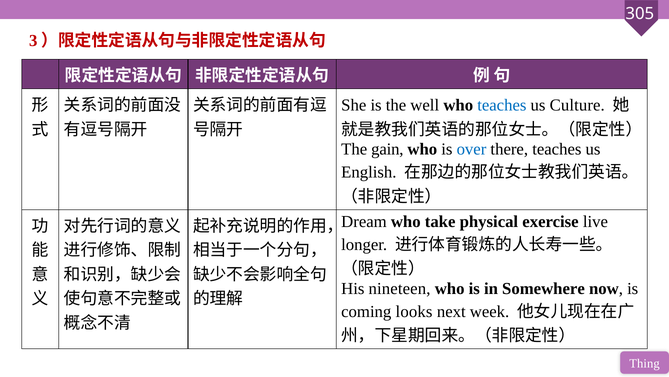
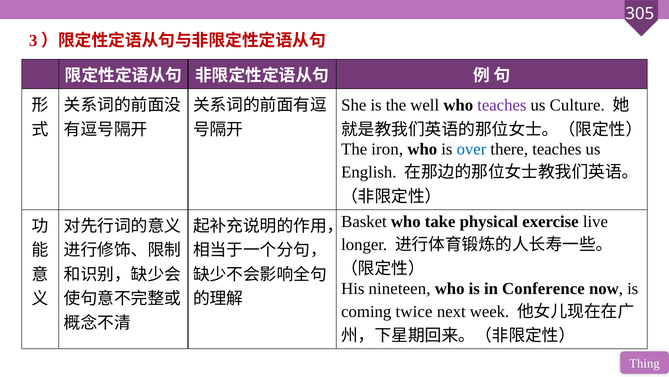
teaches colour: blue -> purple (502, 105)
gain: gain -> iron (387, 149)
Dream: Dream -> Basket (364, 221)
Somewhere: Somewhere -> Conference (543, 288)
looks: looks -> twice (414, 311)
